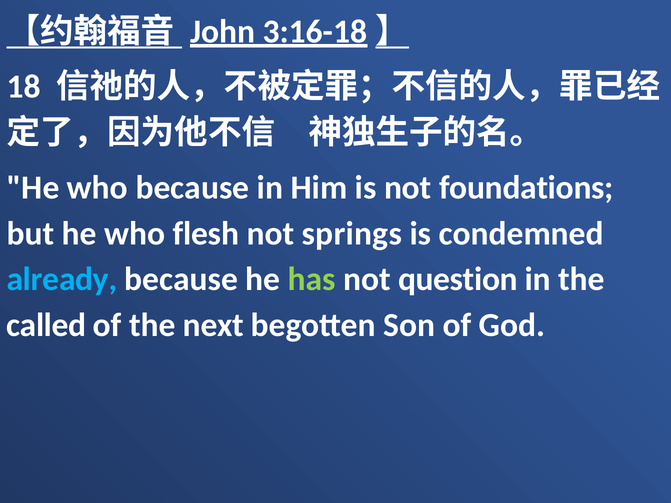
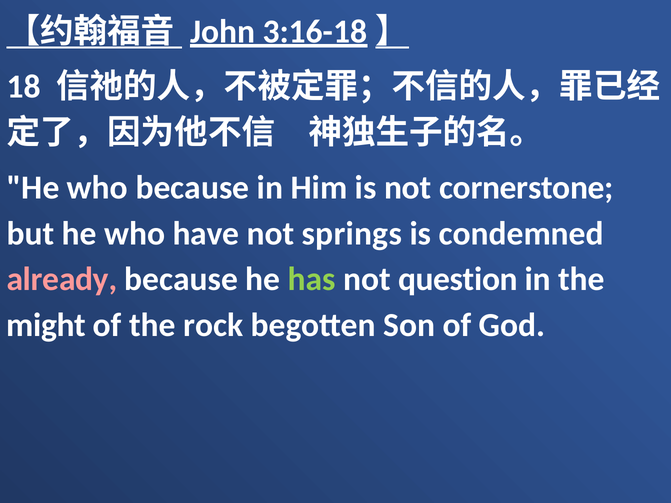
foundations: foundations -> cornerstone (526, 188)
flesh: flesh -> have (206, 234)
already colour: light blue -> pink (62, 280)
called: called -> might (46, 325)
next: next -> rock (213, 325)
